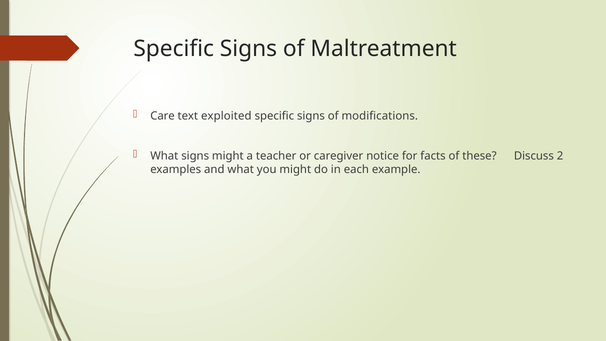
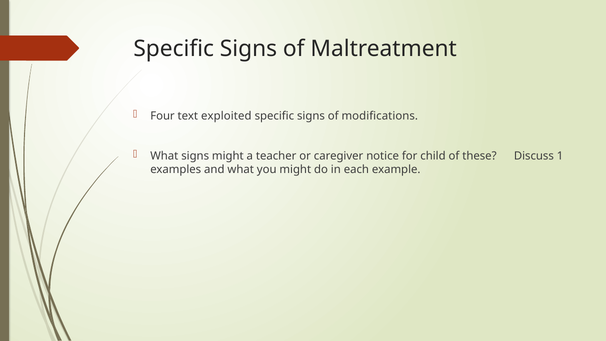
Care: Care -> Four (162, 116)
facts: facts -> child (433, 156)
2: 2 -> 1 (560, 156)
